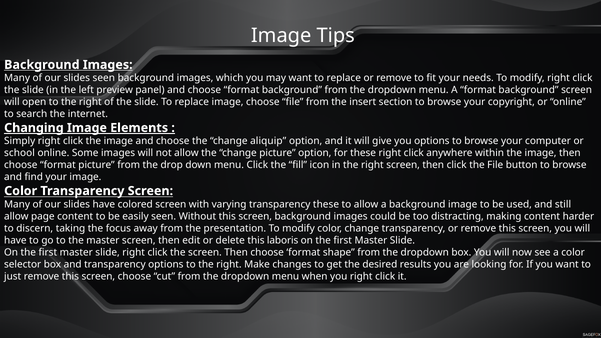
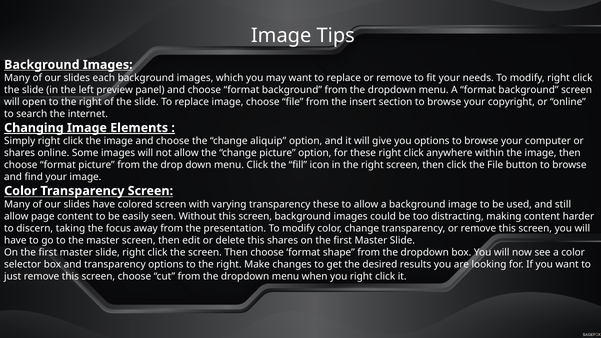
slides seen: seen -> each (104, 78)
school: school -> shares (20, 153)
this laboris: laboris -> shares (283, 240)
